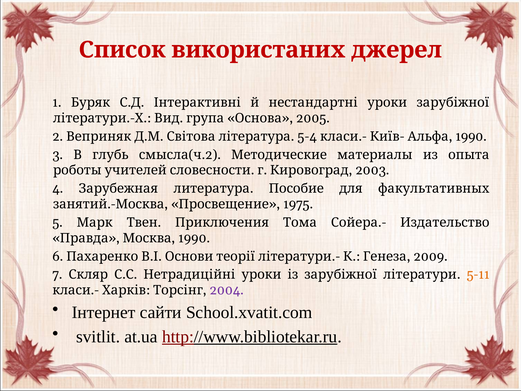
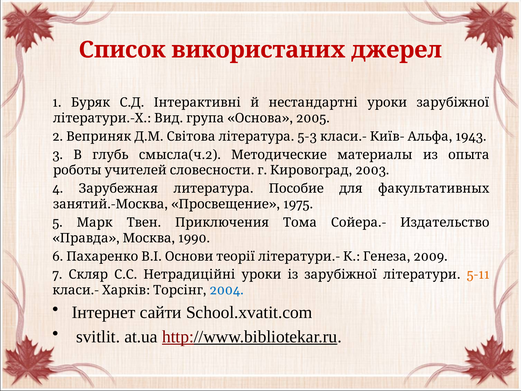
5-4: 5-4 -> 5-3 (307, 136)
1990: 1990 -> 1943 (471, 136)
2004 colour: purple -> blue (227, 290)
